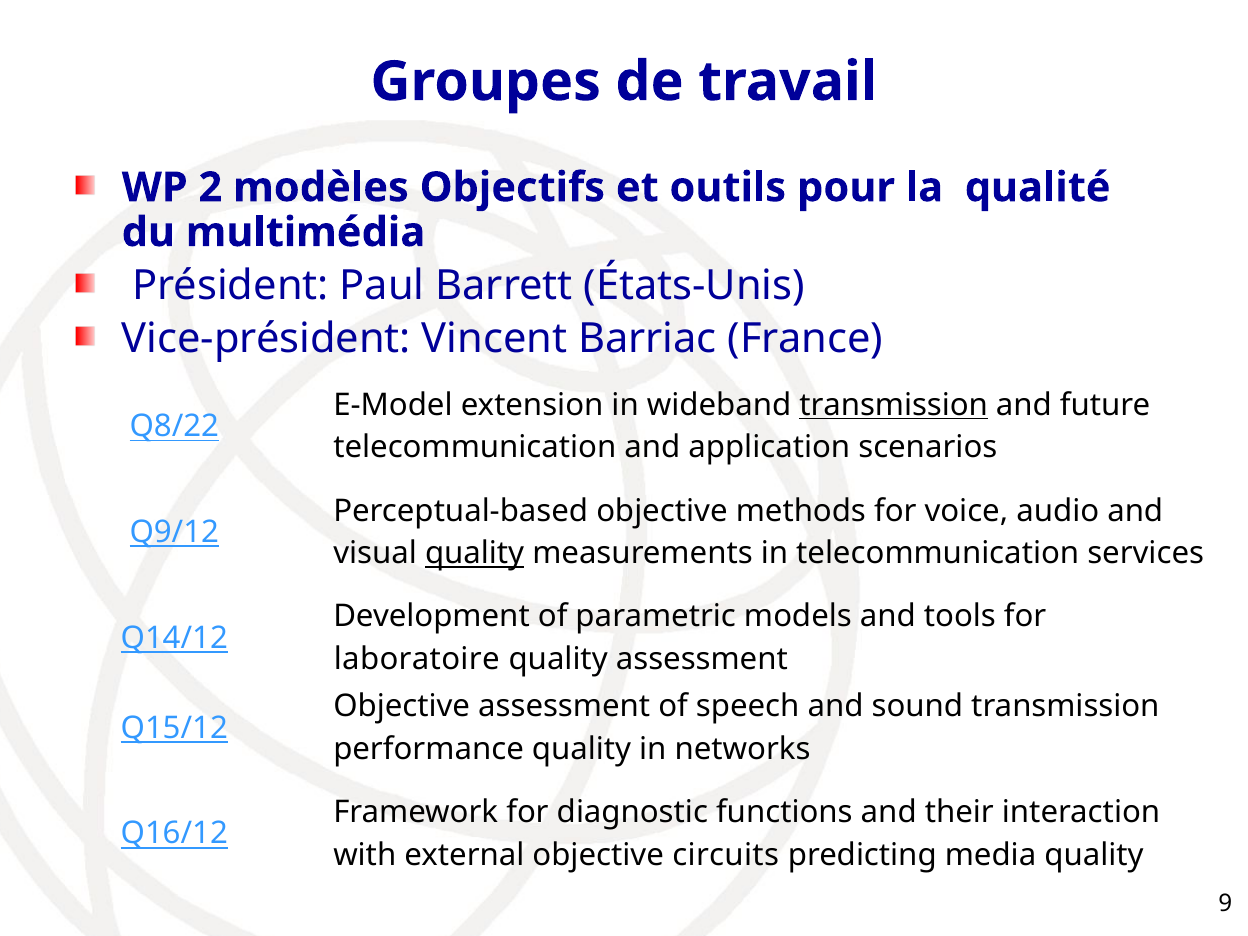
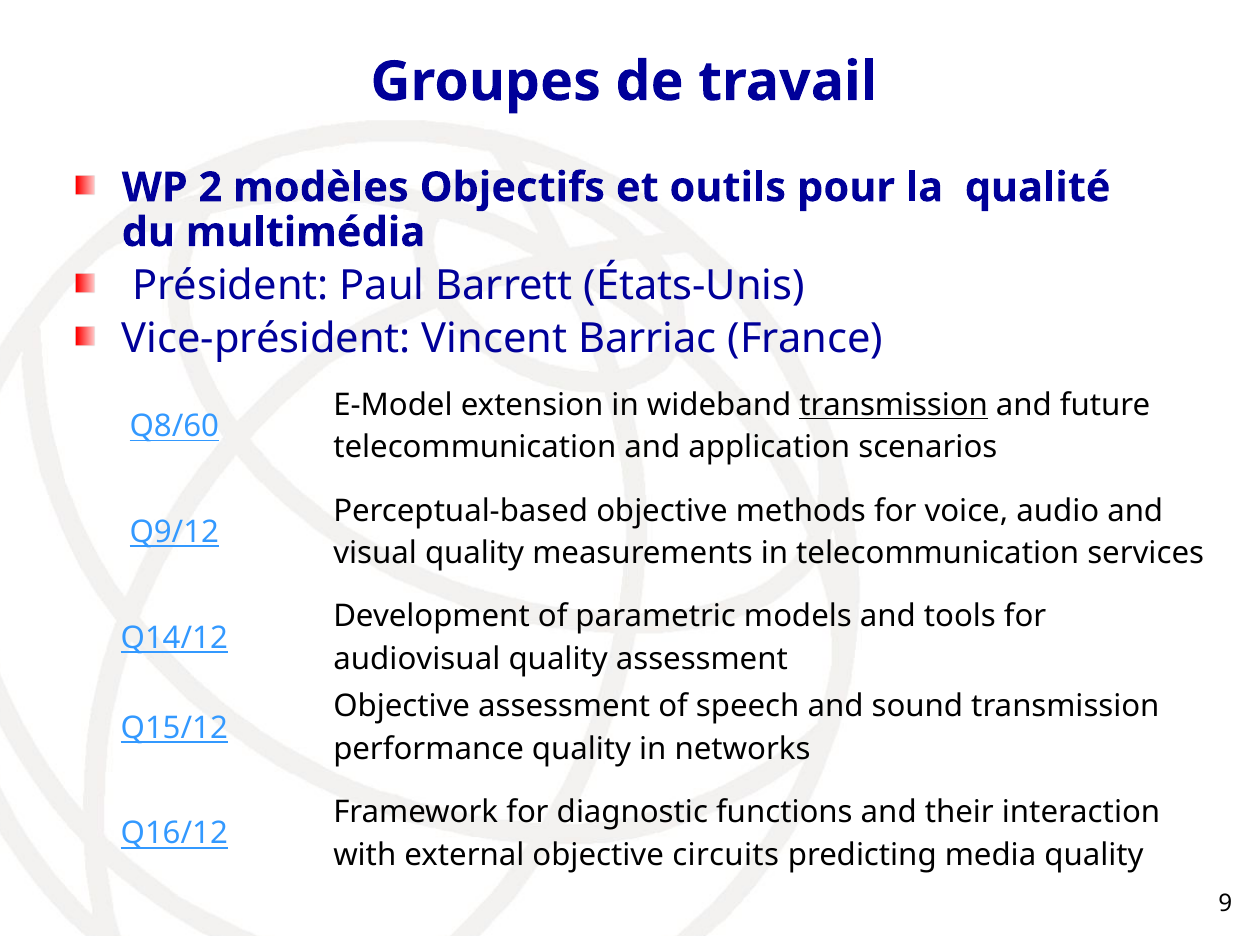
Q8/22: Q8/22 -> Q8/60 (174, 426)
quality underline: present -> none (475, 553)
laboratoire: laboratoire -> audiovisual (417, 659)
